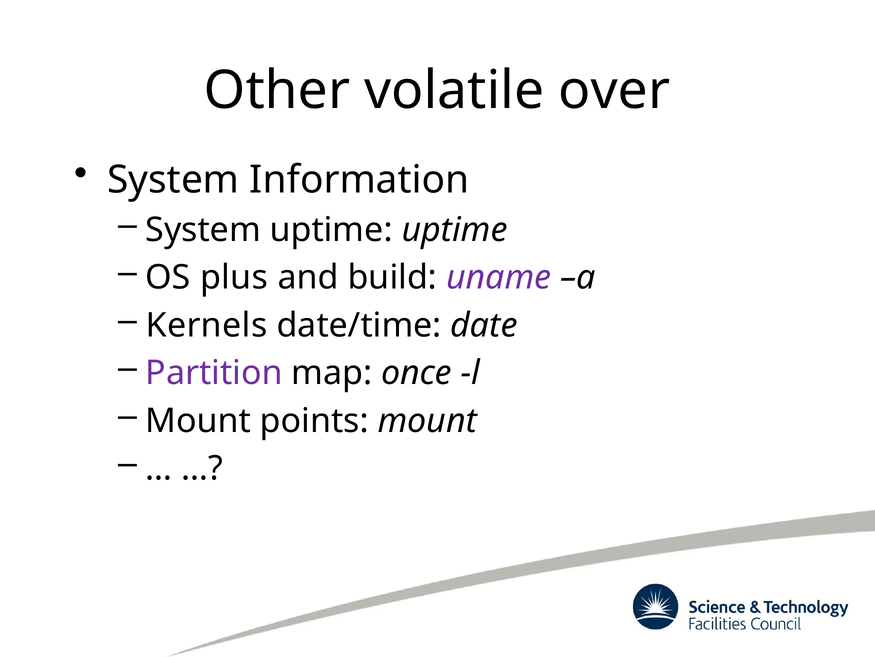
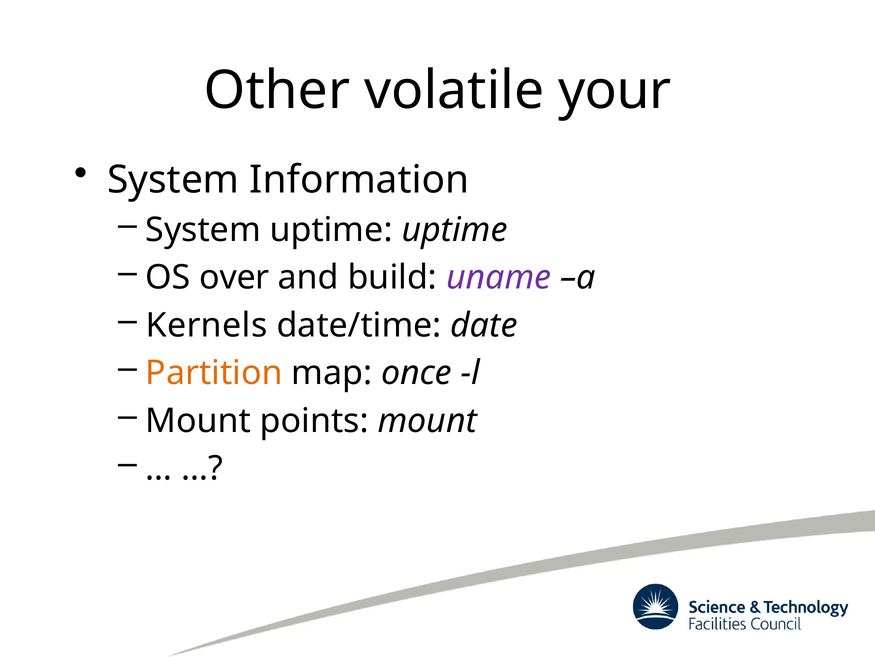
over: over -> your (615, 90)
plus: plus -> over (234, 277)
Partition colour: purple -> orange (214, 373)
